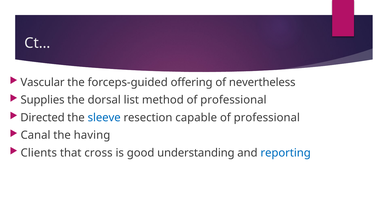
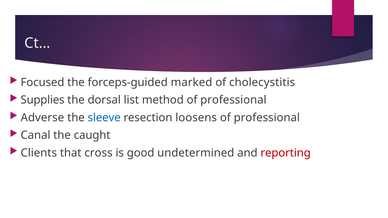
Vascular: Vascular -> Focused (42, 82)
offering: offering -> marked (192, 82)
nevertheless: nevertheless -> cholecystitis (262, 82)
Directed: Directed -> Adverse (42, 118)
capable: capable -> loosens (196, 118)
having: having -> caught (92, 135)
understanding: understanding -> undetermined (196, 153)
reporting colour: blue -> red (286, 153)
